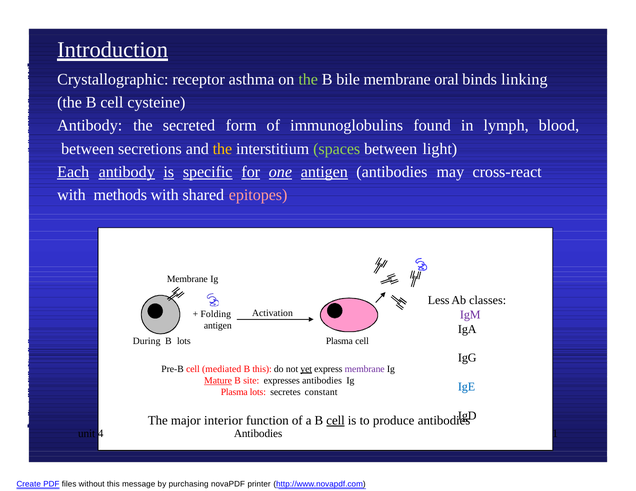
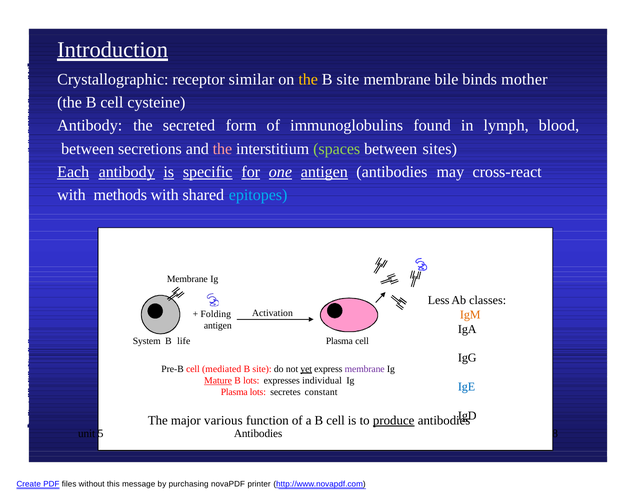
asthma: asthma -> similar (252, 79)
the colour: light green -> yellow (308, 79)
bile: bile -> site (348, 79)
oral: oral -> bile (447, 79)
linking: linking -> mother (524, 79)
the colour: yellow -> pink (222, 149)
light: light -> sites (440, 149)
epitopes colour: pink -> light blue (258, 195)
IgM colour: purple -> orange (470, 315)
During: During -> System (147, 342)
B lots: lots -> life (184, 342)
this: this -> site (262, 369)
B site: site -> lots (251, 381)
expresses antibodies: antibodies -> individual (322, 381)
interior: interior -> various (223, 421)
cell underline: present -> none (336, 421)
produce underline: none -> present (394, 421)
1: 1 -> 8 (555, 434)
4: 4 -> 5 (101, 434)
